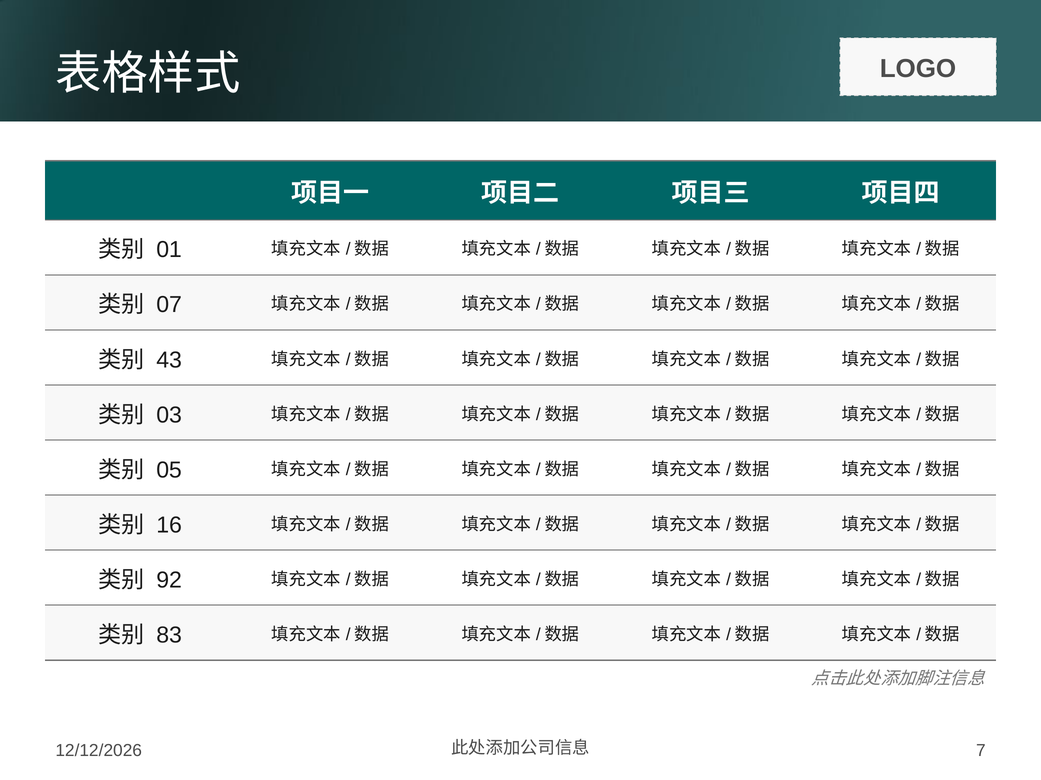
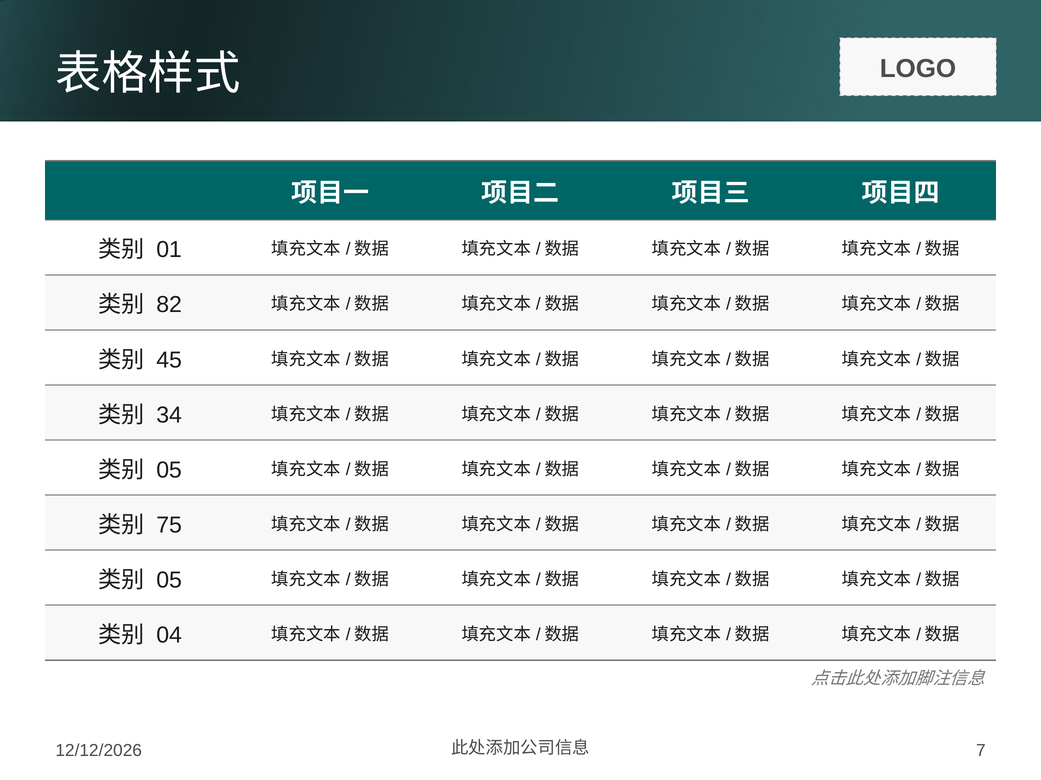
07: 07 -> 82 (169, 305)
43: 43 -> 45 (169, 360)
03: 03 -> 34 (169, 415)
16: 16 -> 75 (169, 525)
92: 92 -> 05 (169, 581)
83: 83 -> 04 (169, 636)
